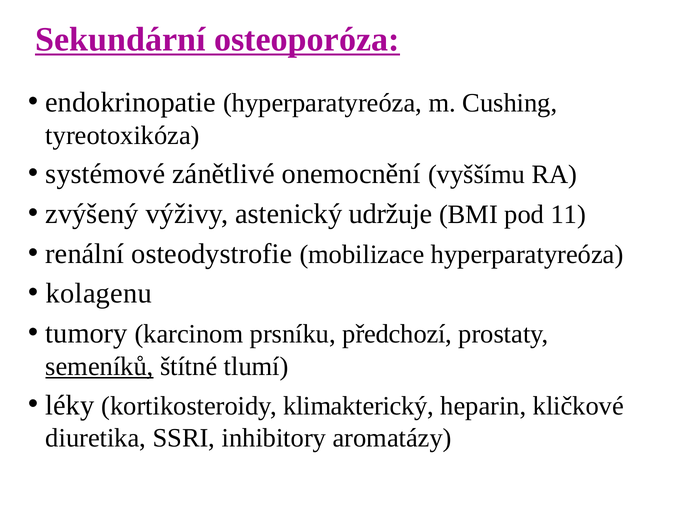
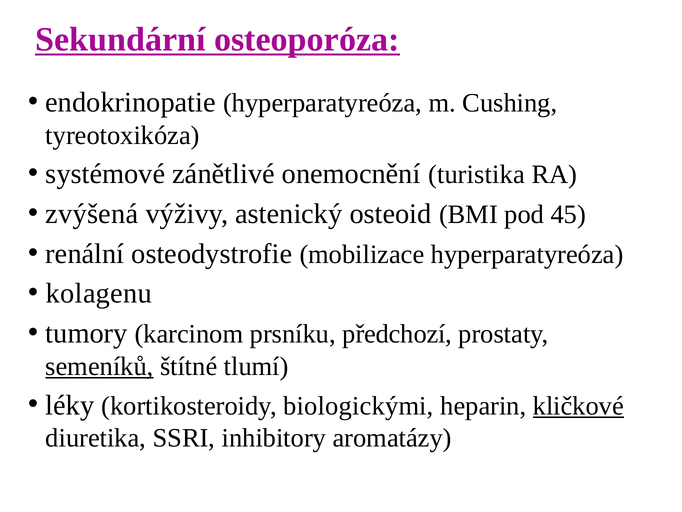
vyššímu: vyššímu -> turistika (476, 175)
zvýšený: zvýšený -> zvýšená (92, 214)
udržuje: udržuje -> osteoid (391, 214)
11: 11 -> 45 (568, 214)
klimakterický: klimakterický -> biologickými (358, 405)
kličkové underline: none -> present (578, 405)
